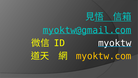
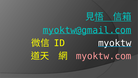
myoktw.com colour: yellow -> pink (104, 56)
